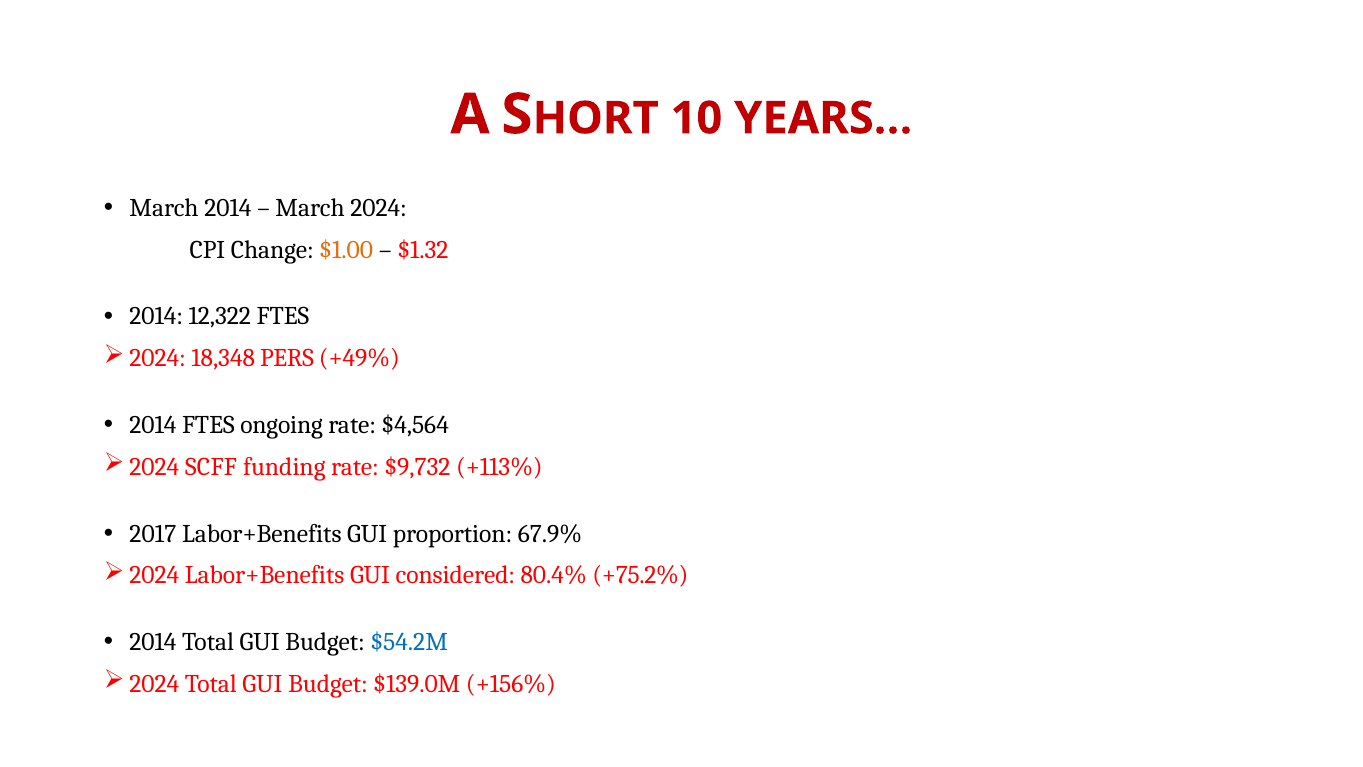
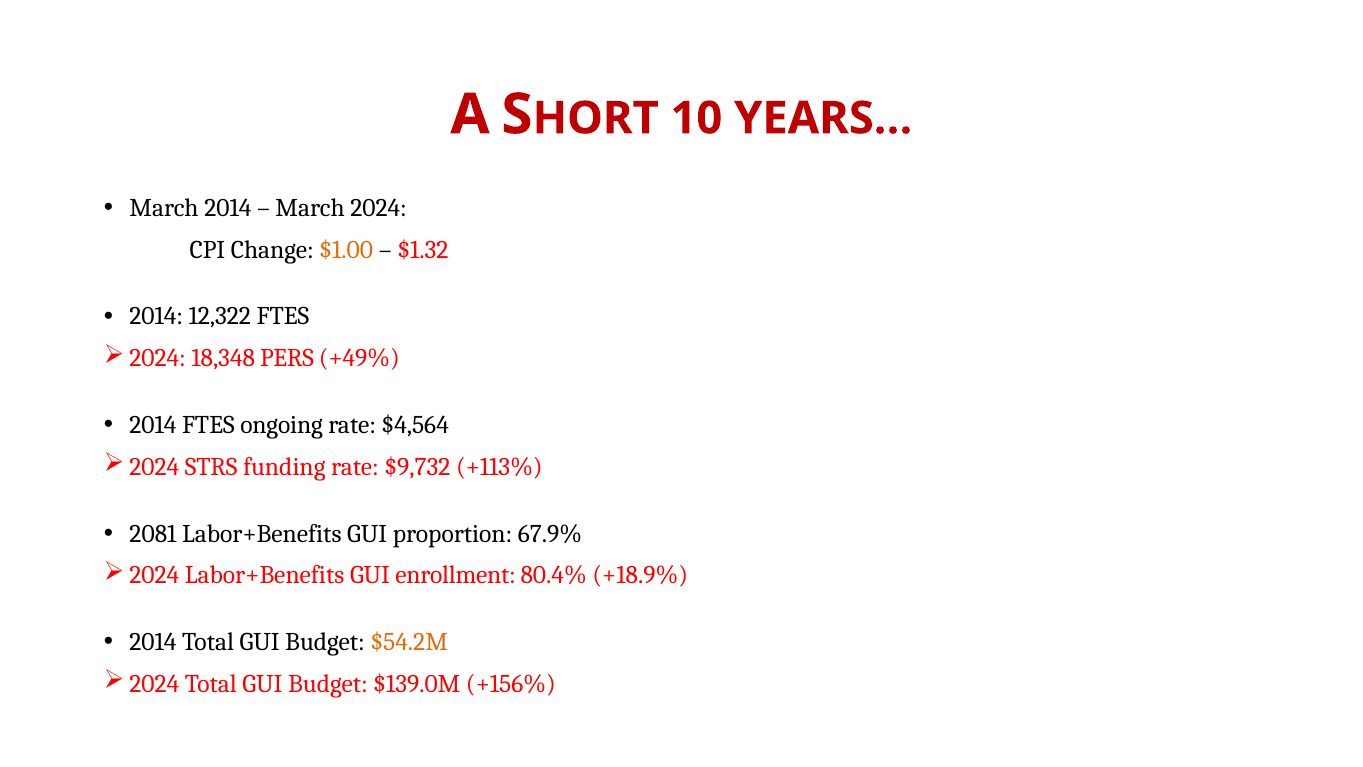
SCFF: SCFF -> STRS (211, 467)
2017: 2017 -> 2081 (153, 533)
considered: considered -> enrollment (456, 575)
+75.2%: +75.2% -> +18.9% (640, 575)
$54.2M colour: blue -> orange (409, 642)
